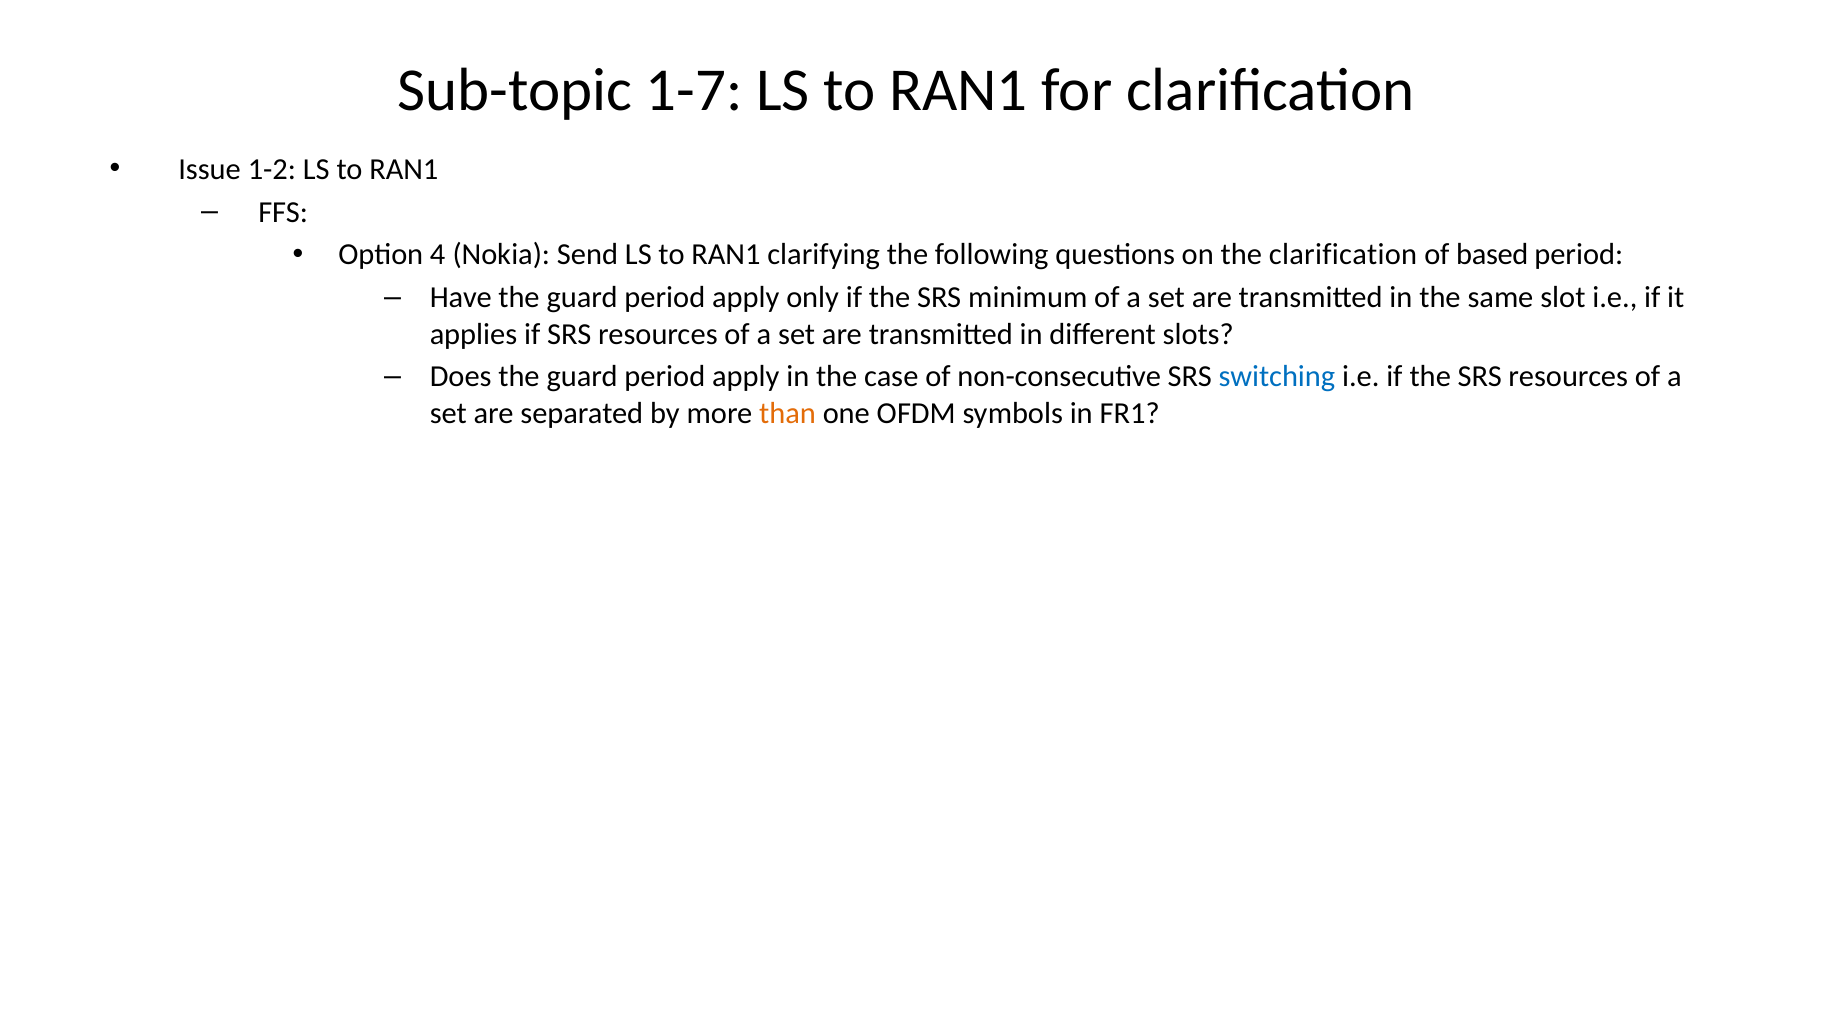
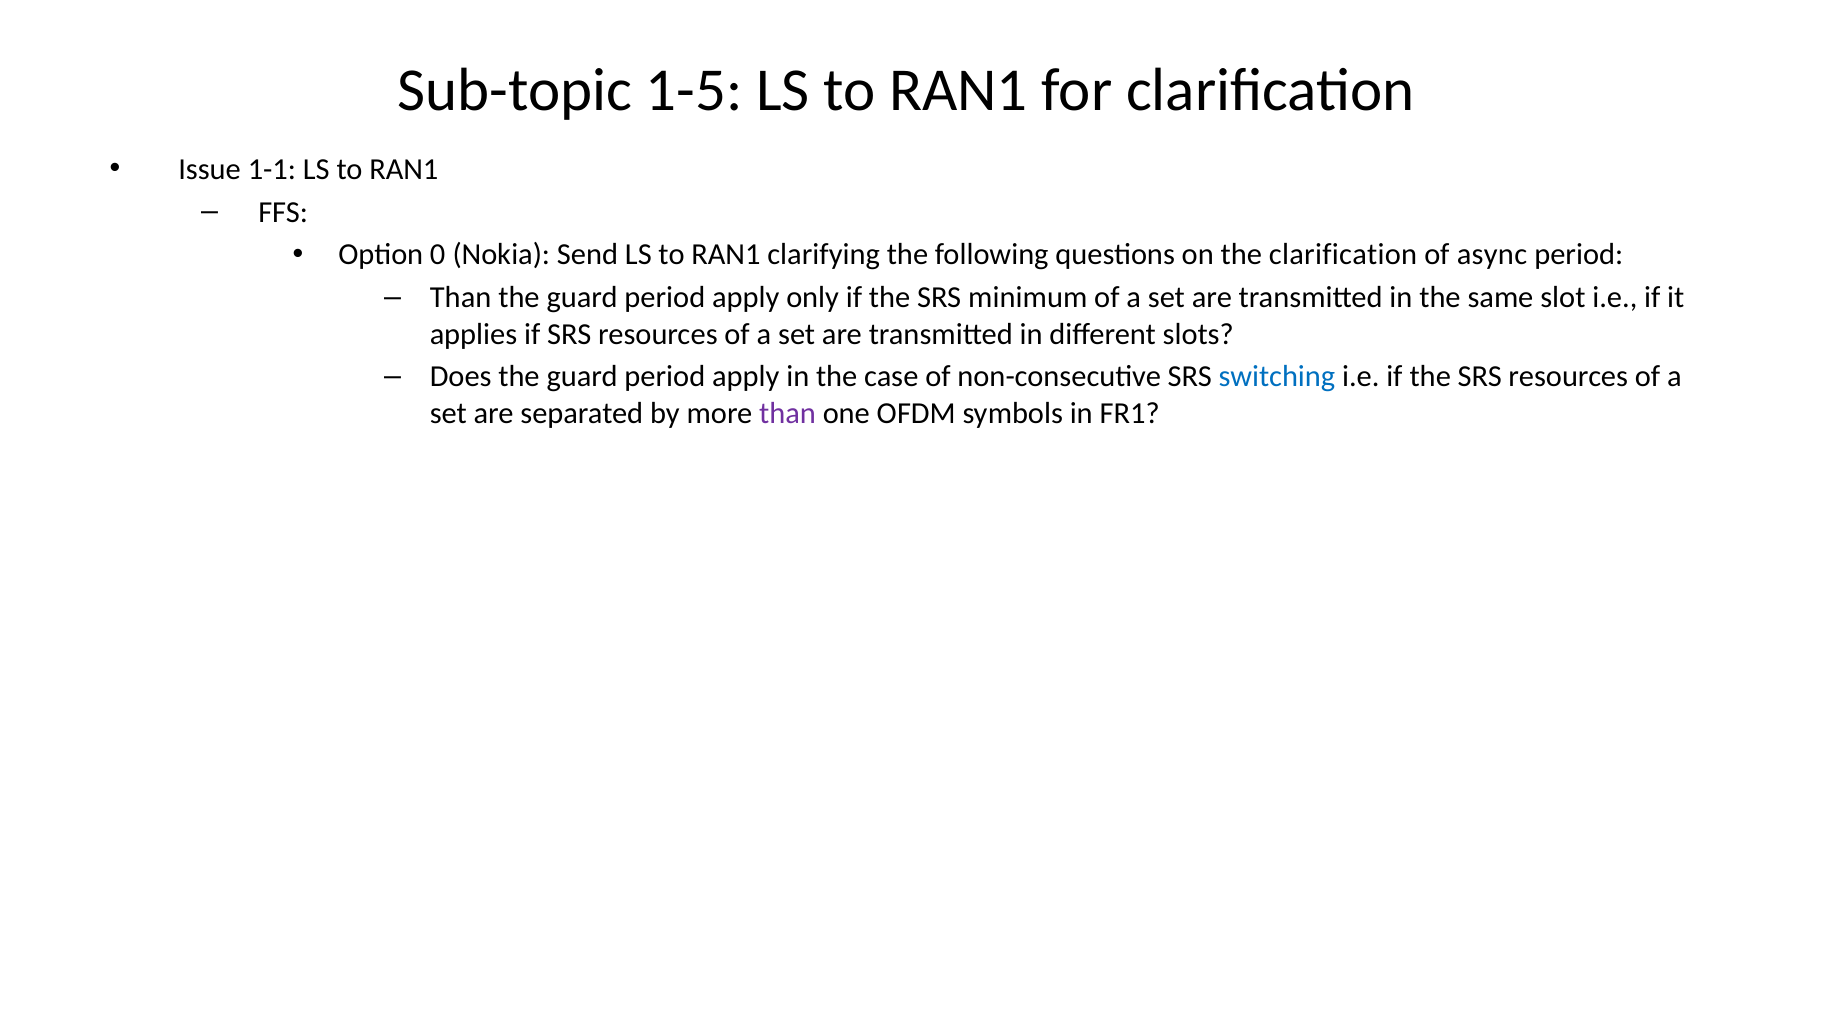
1-7: 1-7 -> 1-5 (694, 90)
1-2: 1-2 -> 1-1 (272, 169)
4: 4 -> 0 (438, 255)
based: based -> async (1492, 255)
Have: Have -> Than (461, 298)
than colour: orange -> purple (788, 413)
